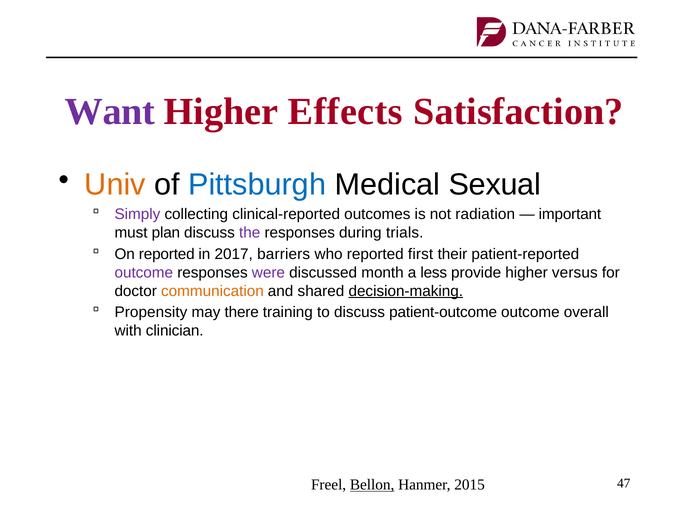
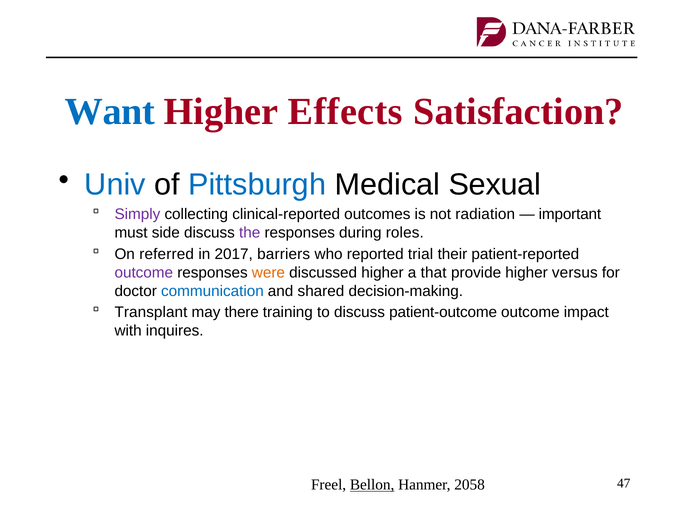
Want colour: purple -> blue (110, 112)
Univ colour: orange -> blue (115, 185)
plan: plan -> side (166, 233)
trials: trials -> roles (405, 233)
On reported: reported -> referred (167, 254)
first: first -> trial (421, 254)
were colour: purple -> orange (268, 272)
discussed month: month -> higher (382, 272)
less: less -> that (434, 272)
communication colour: orange -> blue (212, 291)
decision-making underline: present -> none (406, 291)
Propensity: Propensity -> Transplant (151, 312)
overall: overall -> impact (586, 312)
clinician: clinician -> inquires (175, 331)
2015: 2015 -> 2058 (470, 484)
